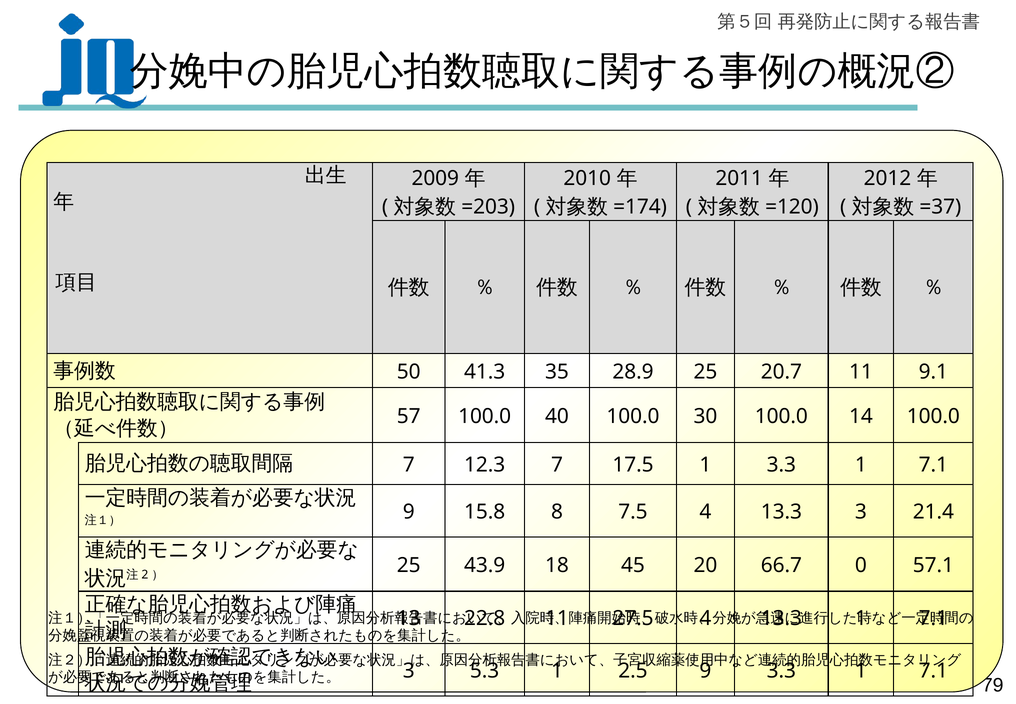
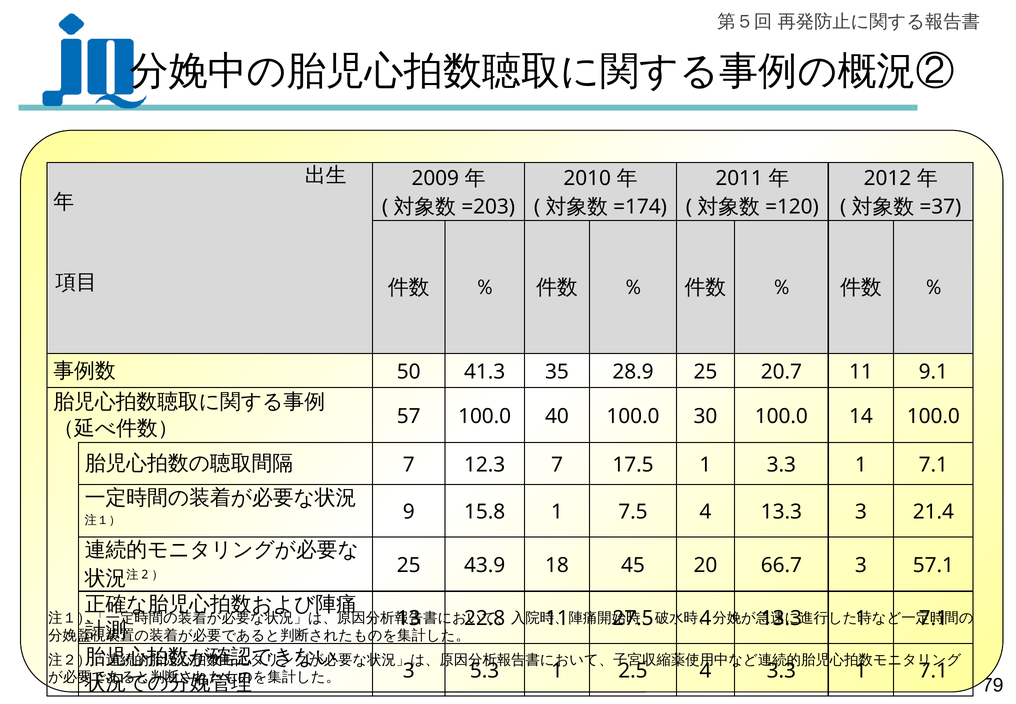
15.8 8: 8 -> 1 (557, 512)
66.7 0: 0 -> 3 (861, 565)
2.5 9: 9 -> 4 (705, 671)
